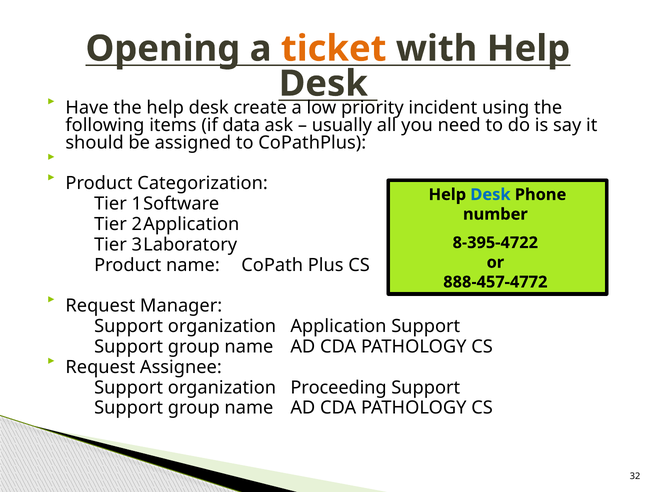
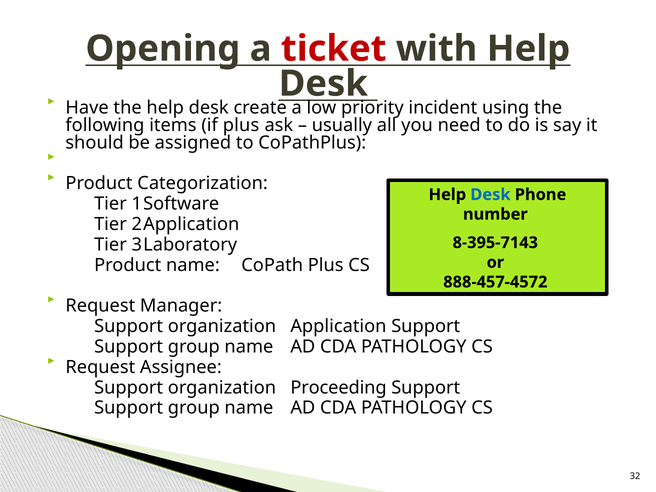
ticket colour: orange -> red (334, 49)
if data: data -> plus (241, 125)
8-395-4722: 8-395-4722 -> 8-395-7143 (495, 243)
888-457-4772: 888-457-4772 -> 888-457-4572 (495, 282)
